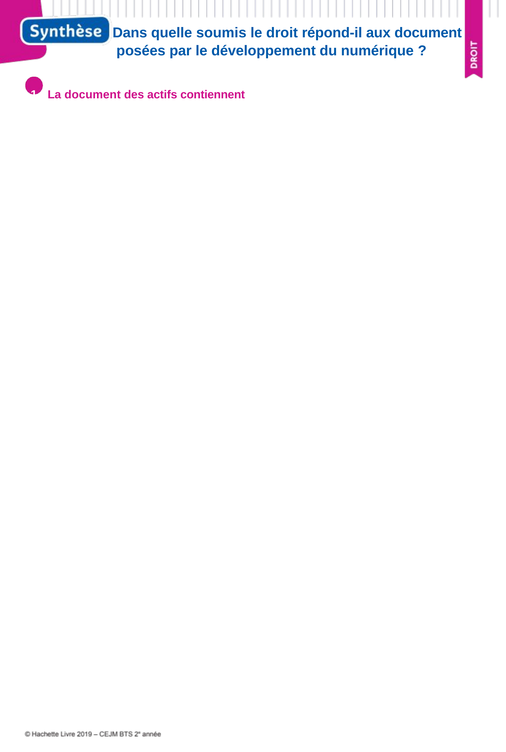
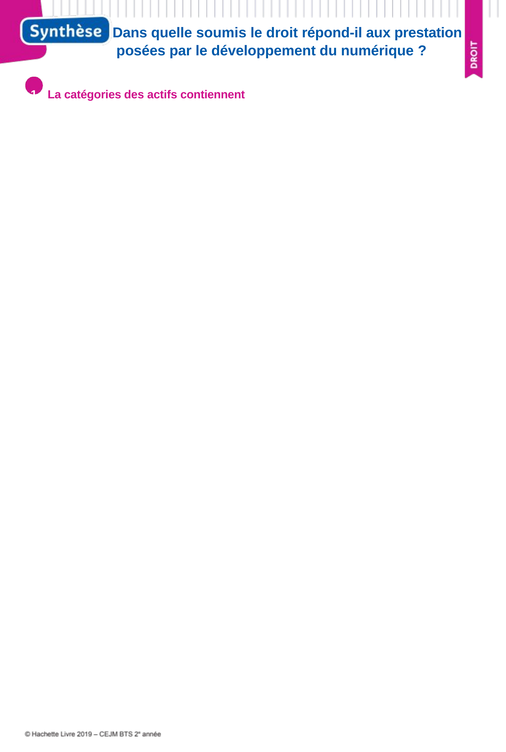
aux document: document -> prestation (428, 33)
La document: document -> catégories (93, 95)
